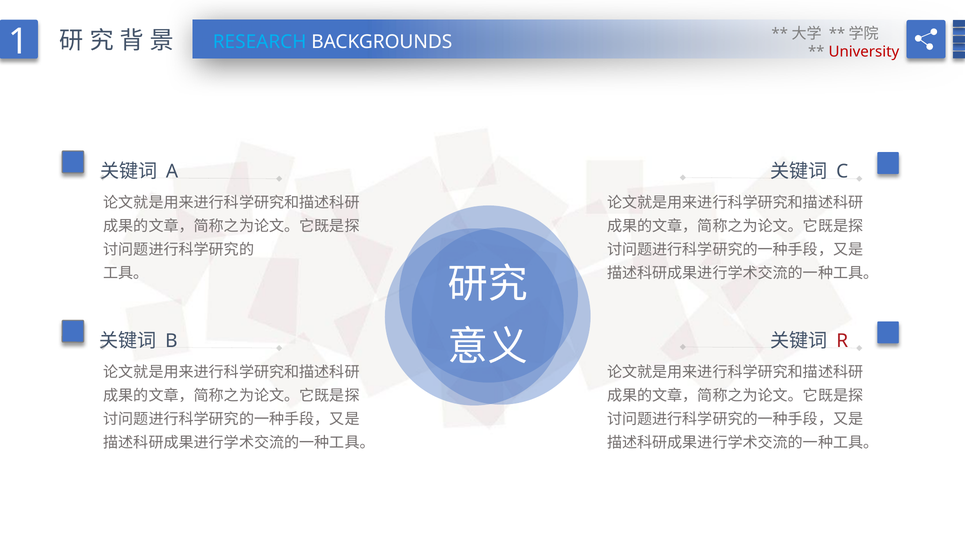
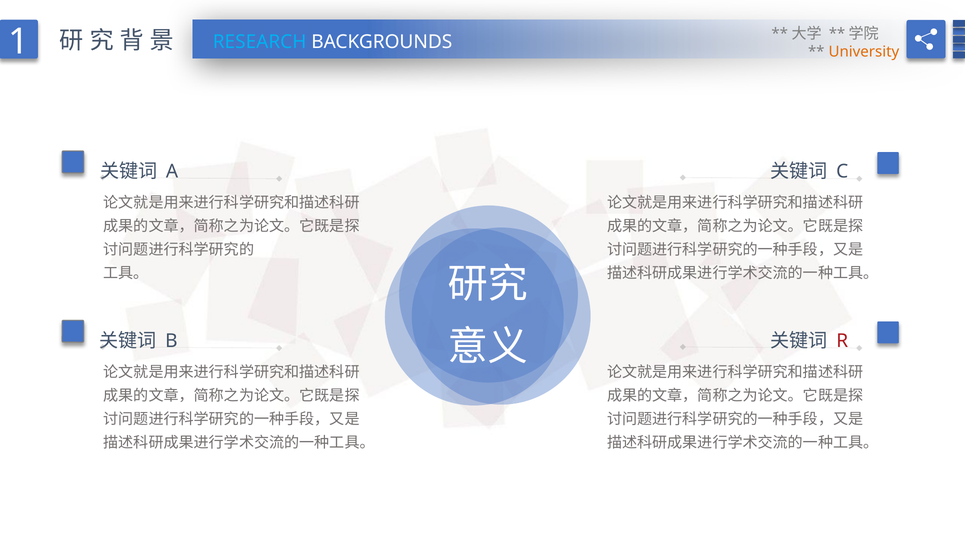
University colour: red -> orange (864, 52)
